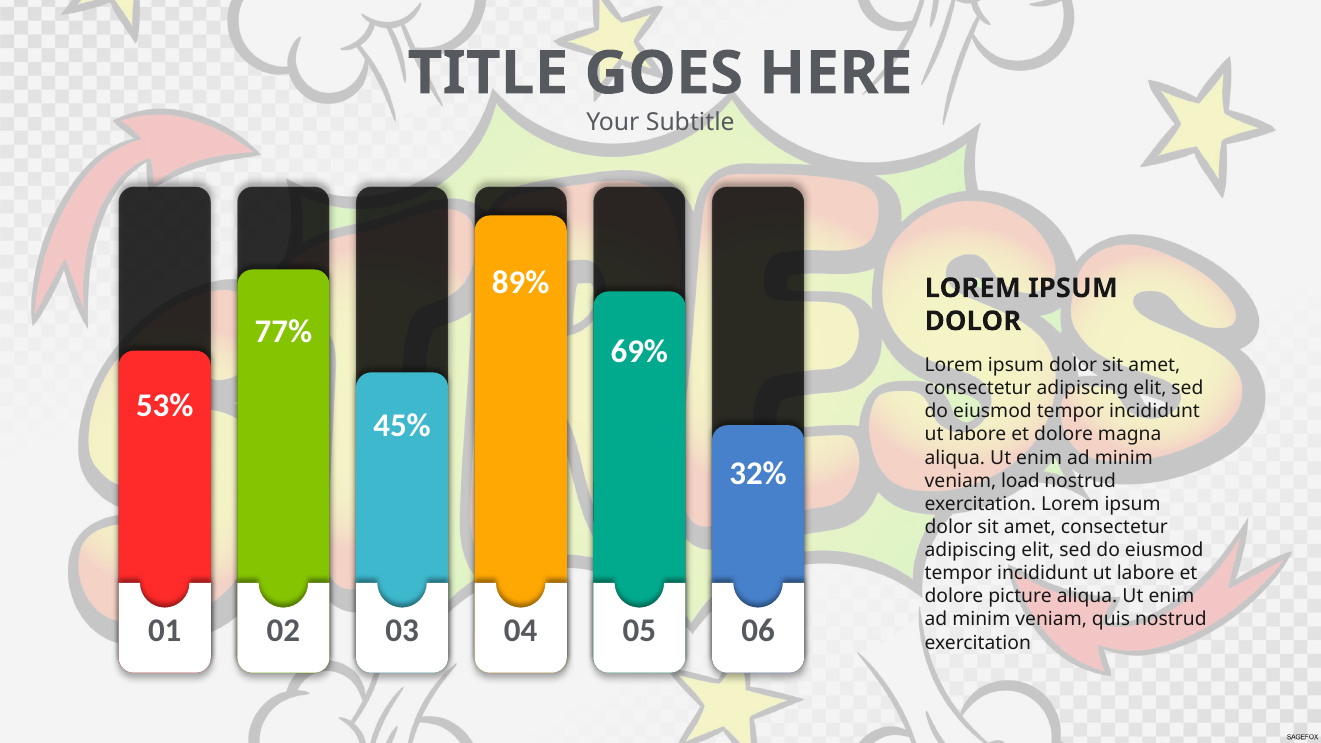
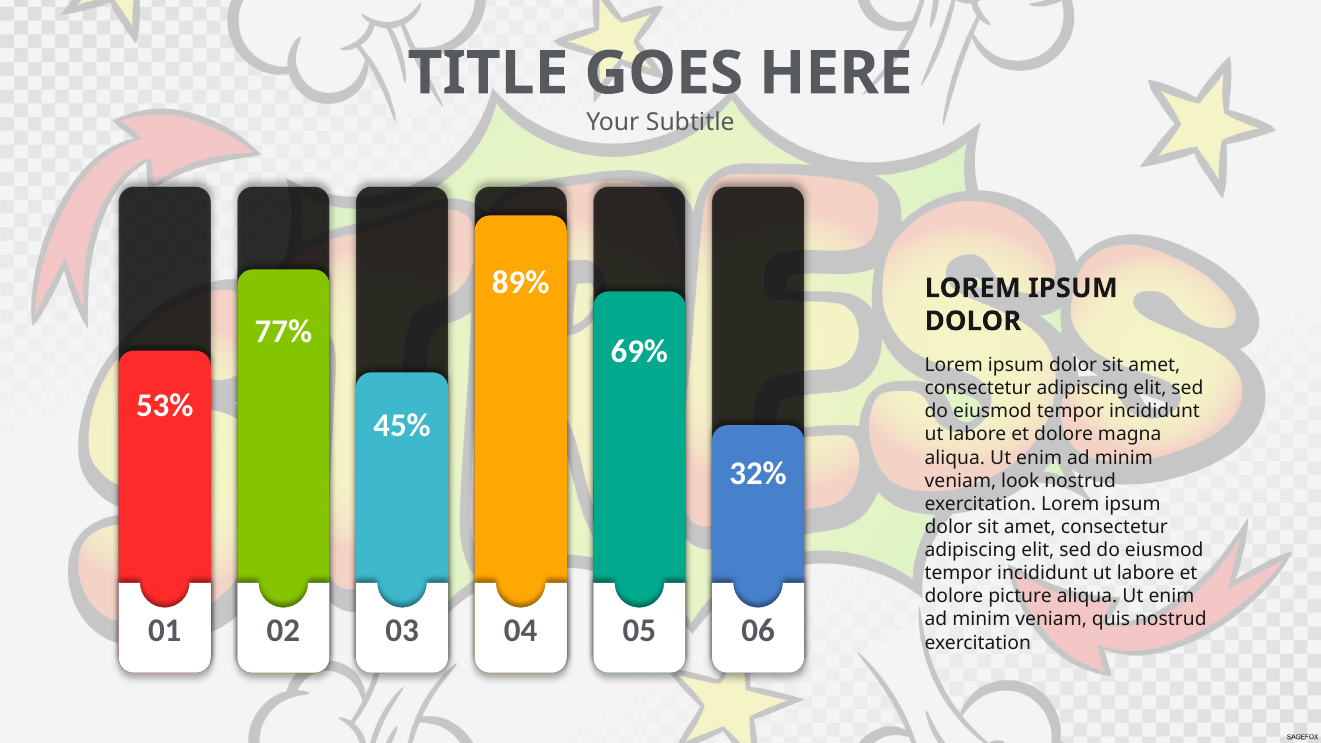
load: load -> look (1020, 481)
